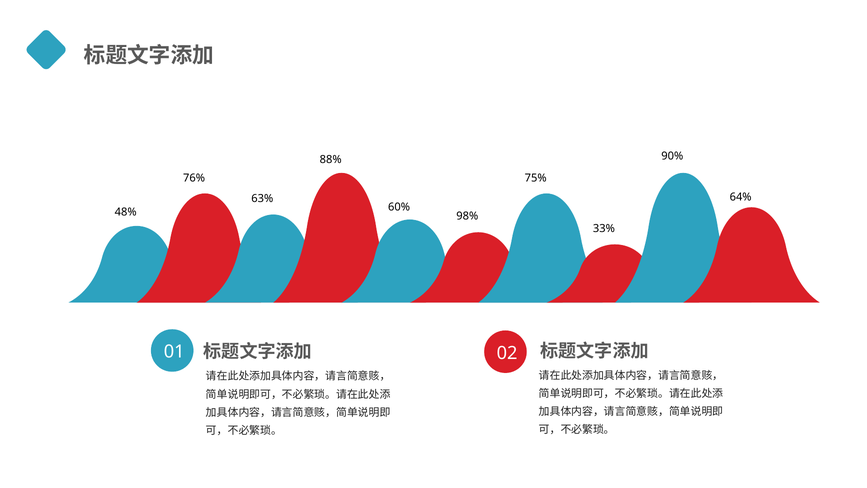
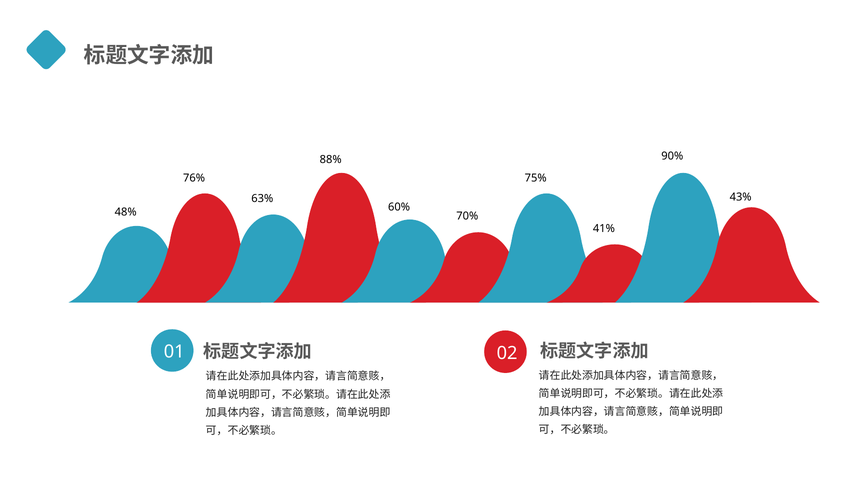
64%: 64% -> 43% (741, 197)
98%: 98% -> 70% (467, 216)
33%: 33% -> 41% (604, 229)
